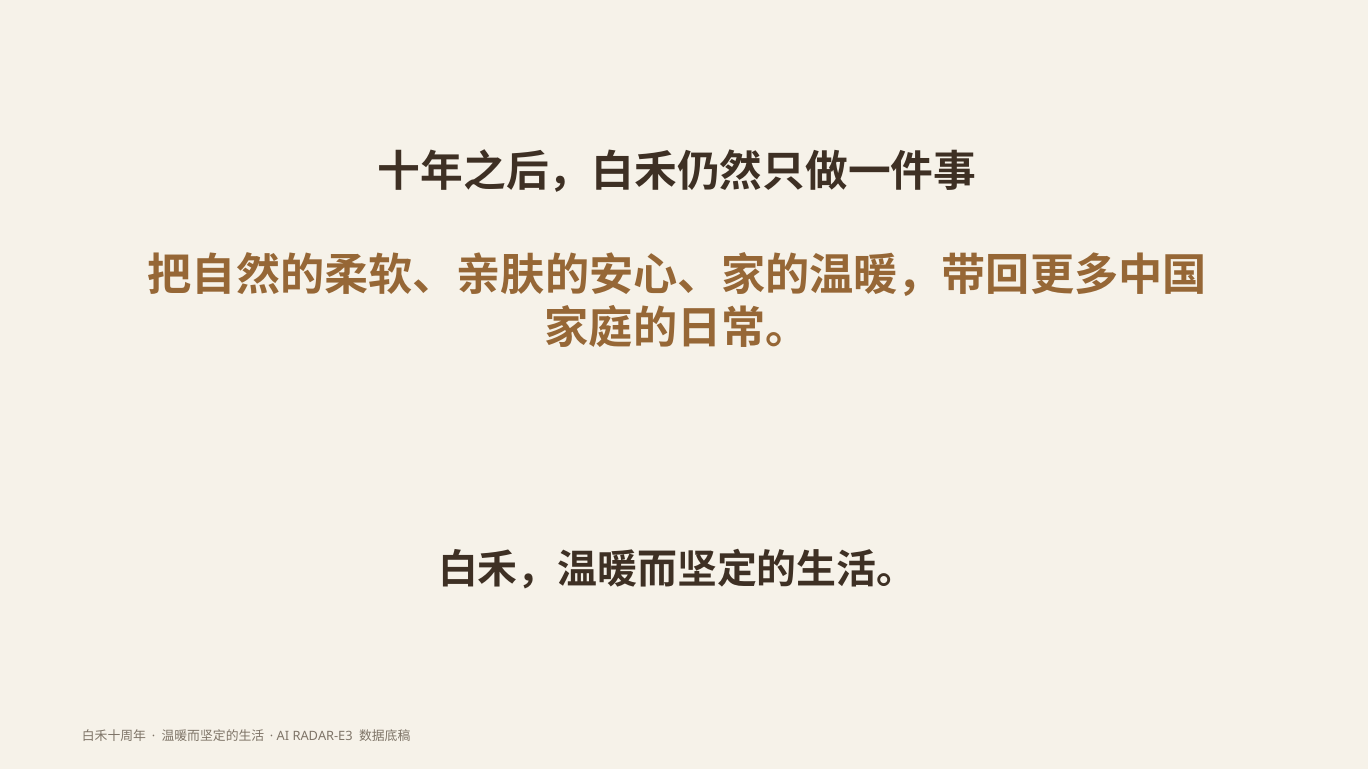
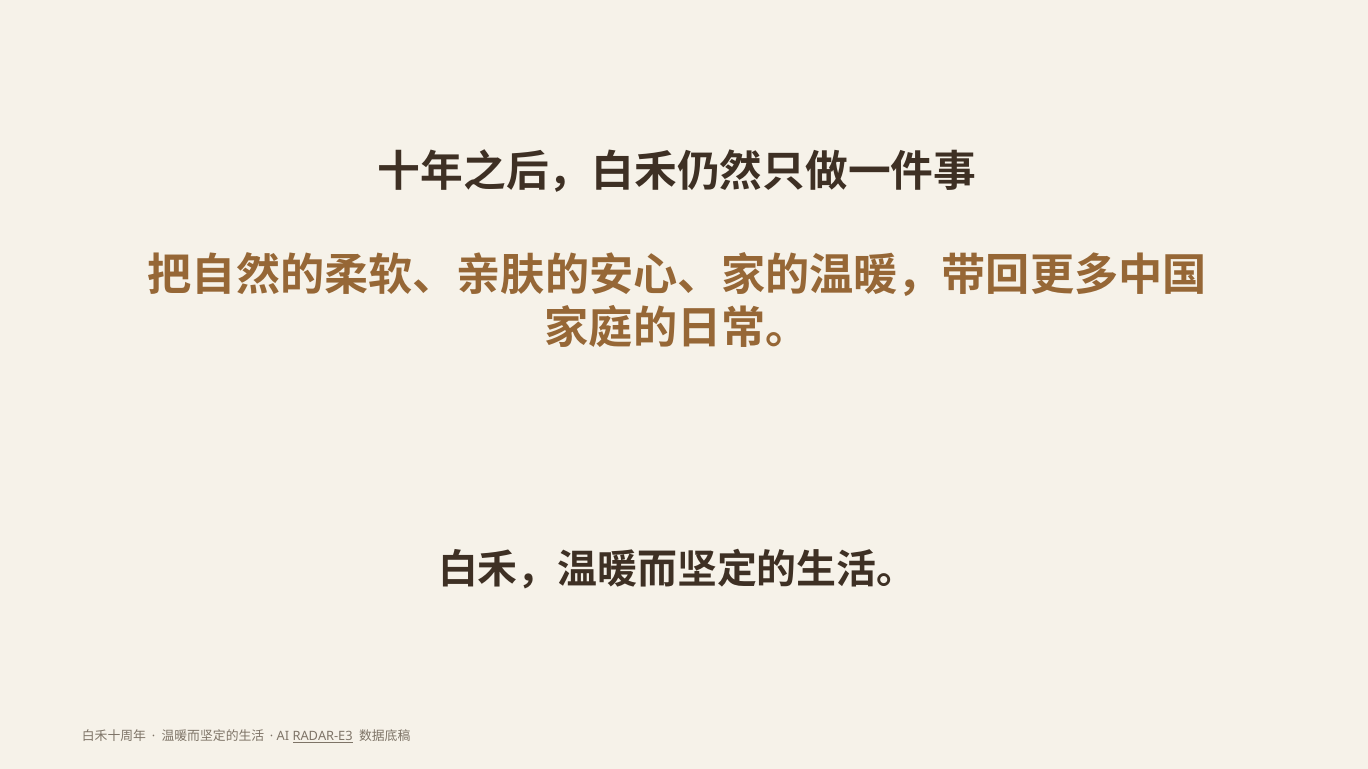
RADAR-E3 underline: none -> present (323, 737)
